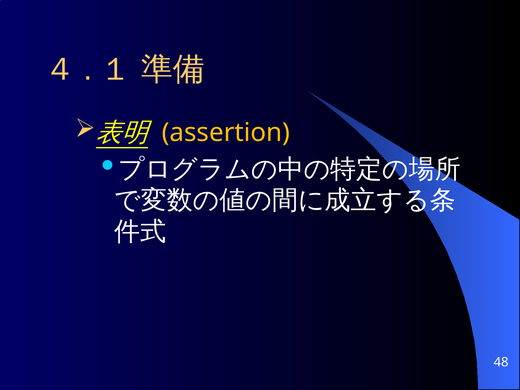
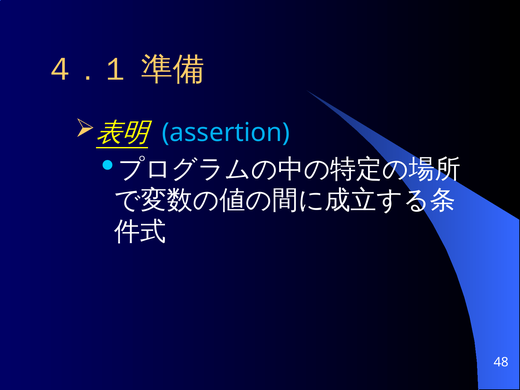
assertion colour: yellow -> light blue (226, 133)
